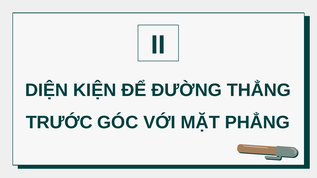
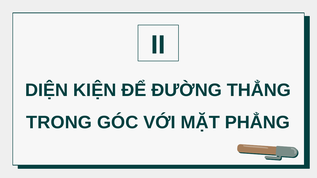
TRƯỚC: TRƯỚC -> TRONG (59, 123)
